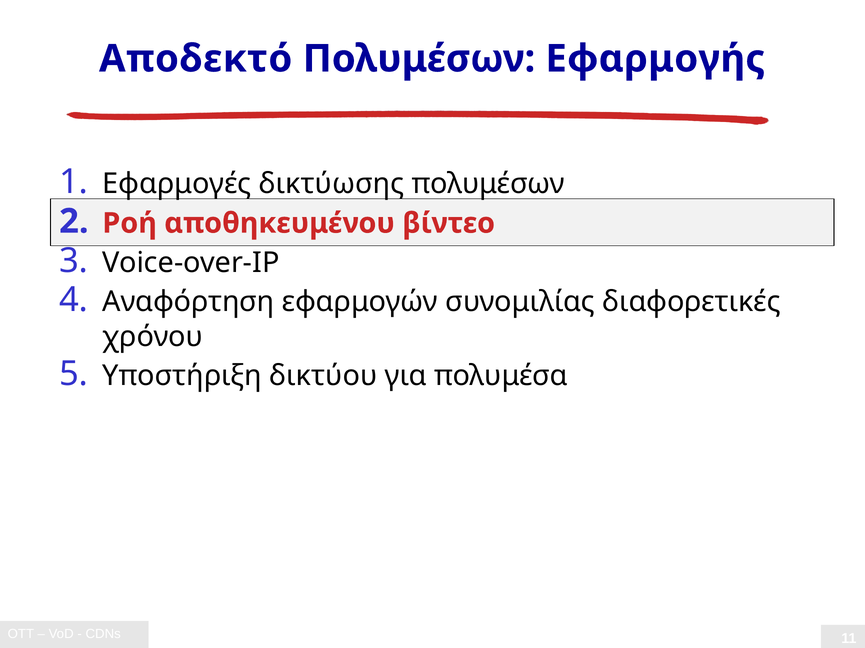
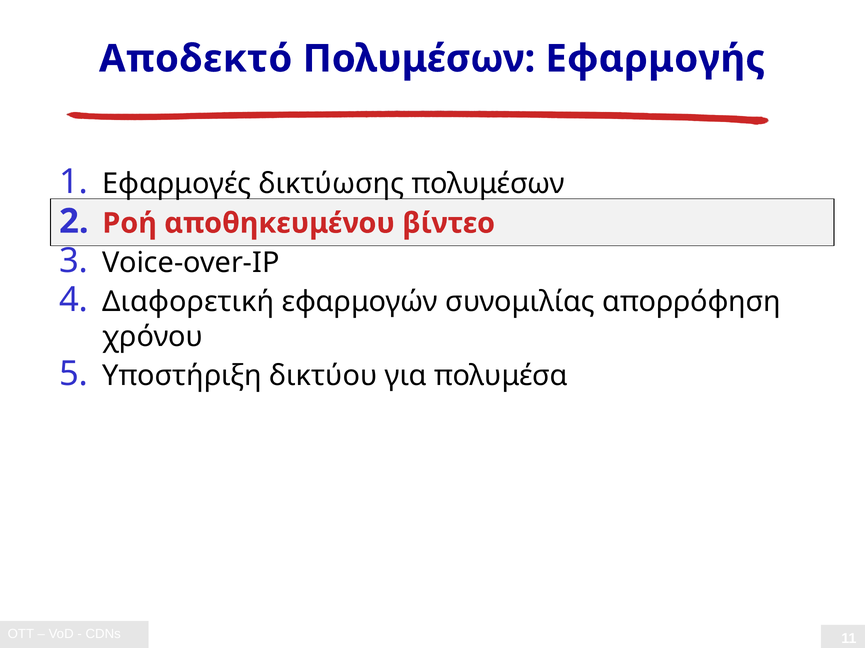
Αναφόρτηση: Αναφόρτηση -> Διαφορετική (188, 302)
διαφορετικές: διαφορετικές -> απορρόφηση (692, 302)
